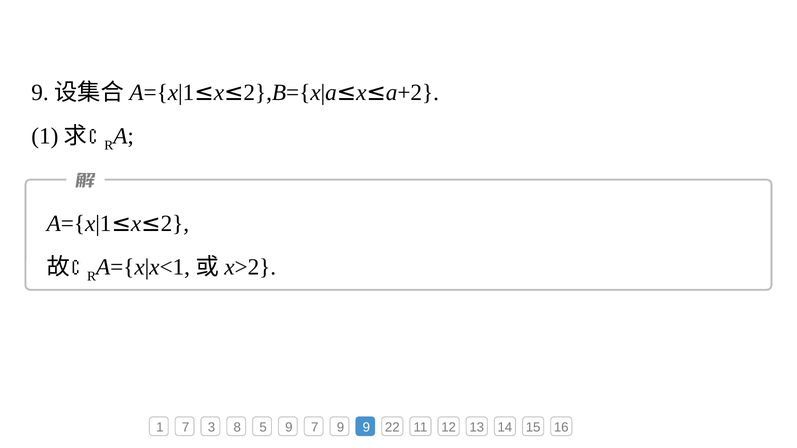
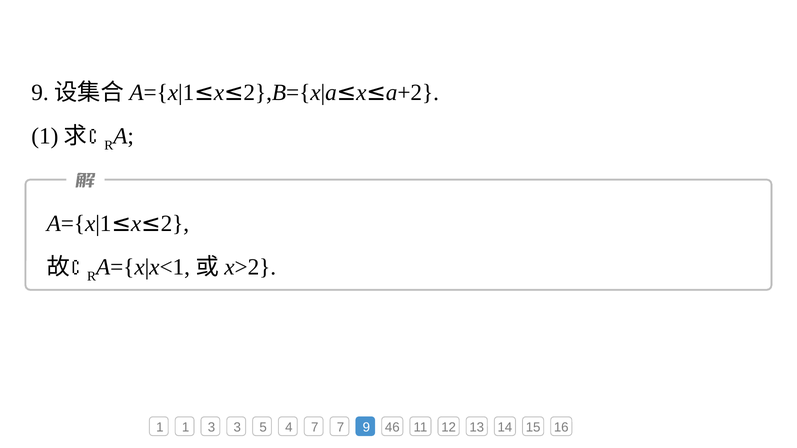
1 7: 7 -> 1 (186, 427)
3 8: 8 -> 3 (237, 427)
5 9: 9 -> 4 (289, 427)
7 9: 9 -> 7 (341, 427)
22: 22 -> 46 (392, 427)
